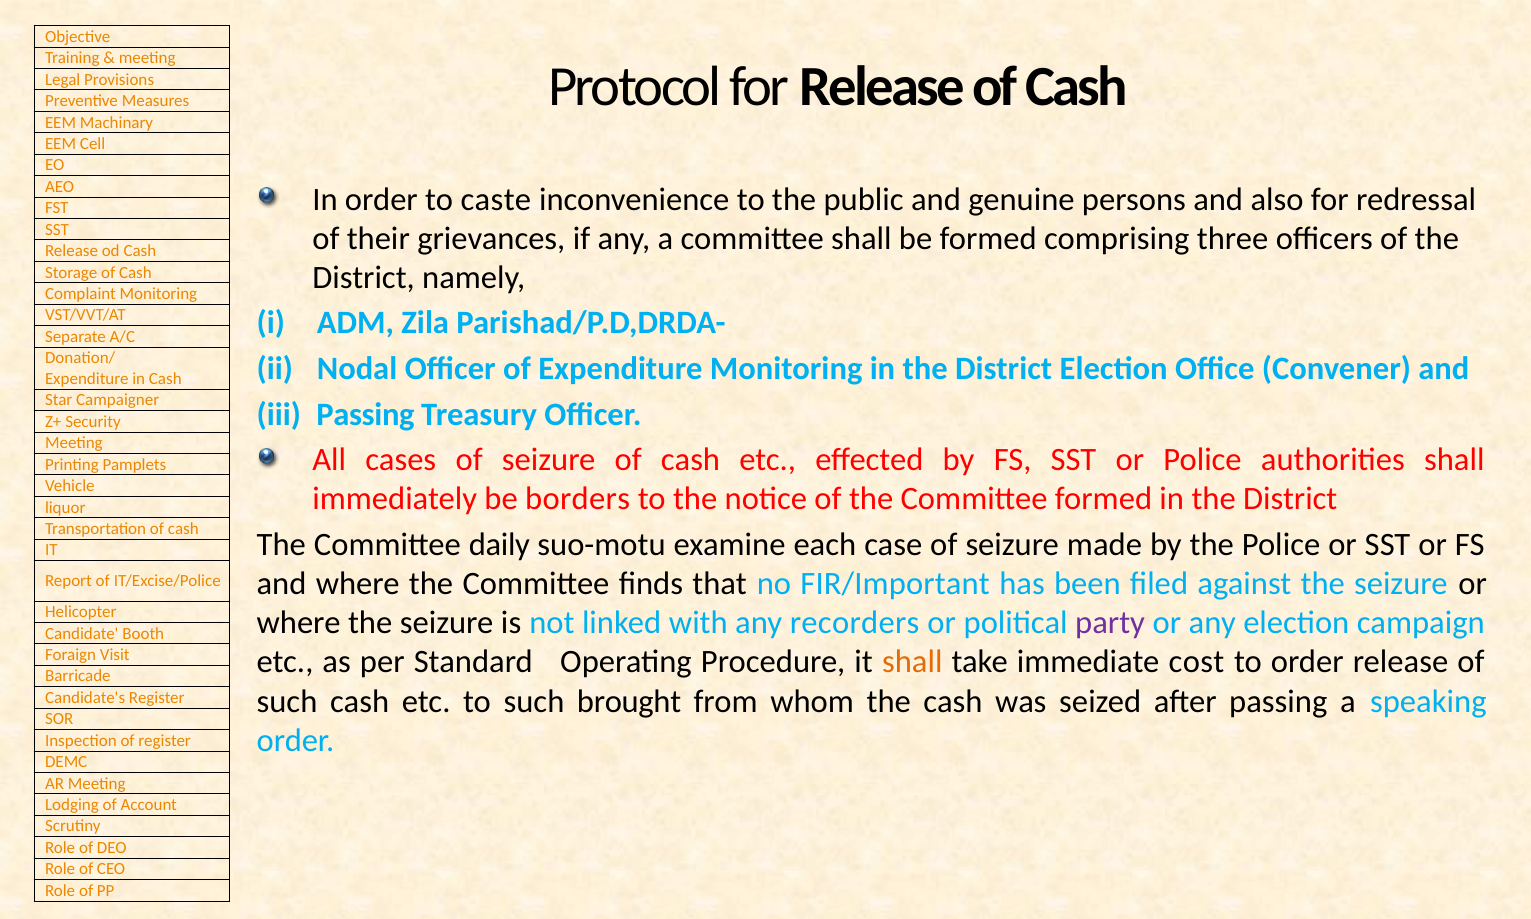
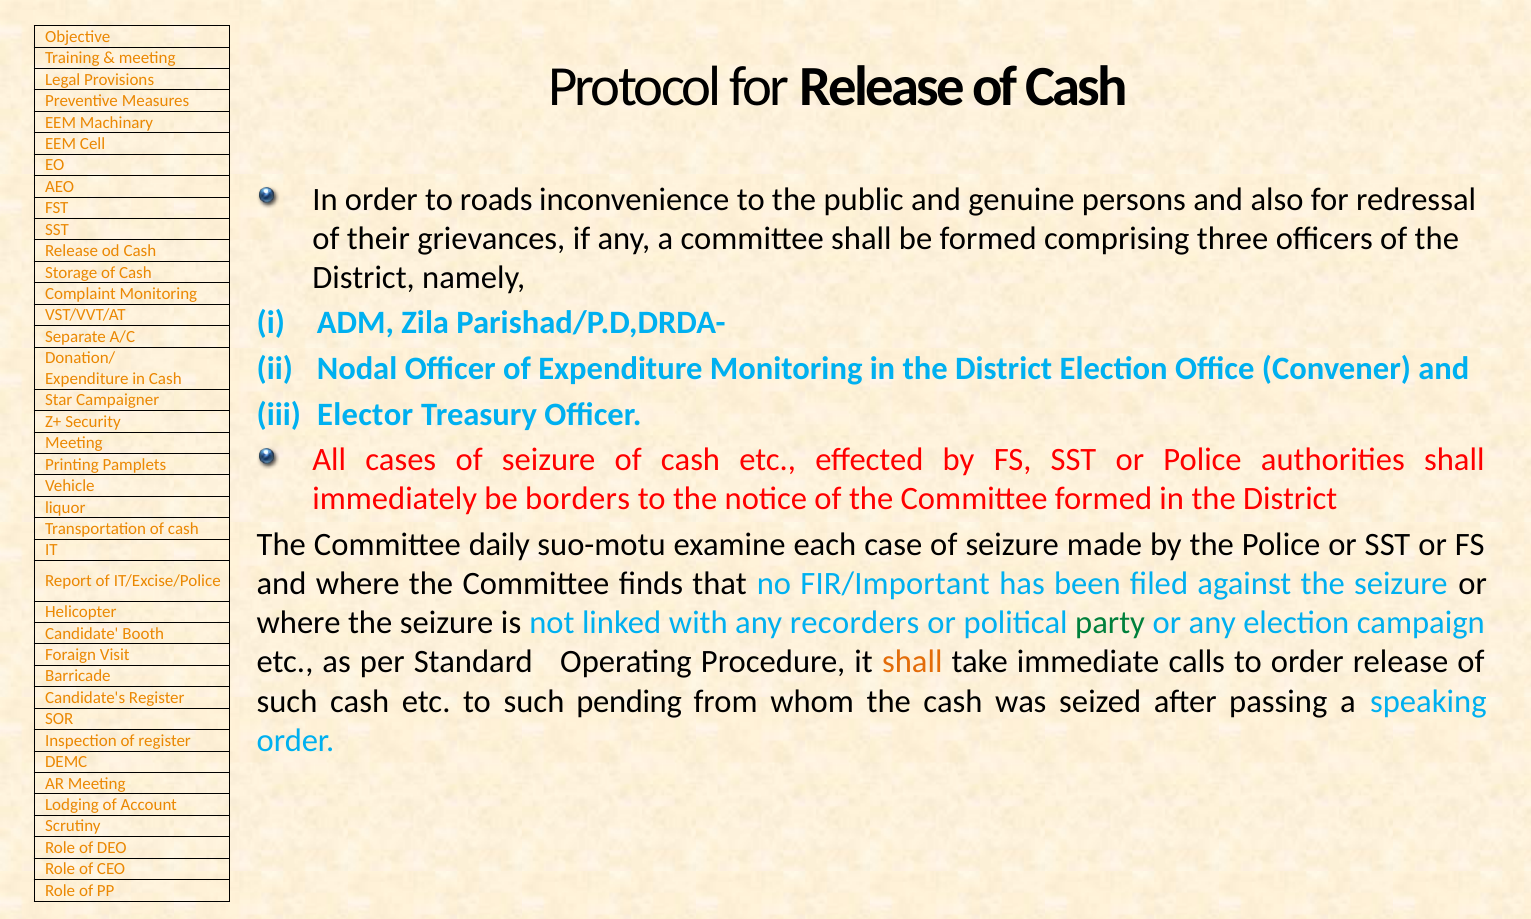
caste: caste -> roads (496, 199)
Passing: Passing -> Elector (365, 414)
party colour: purple -> green (1110, 623)
cost: cost -> calls (1197, 662)
brought: brought -> pending (629, 701)
